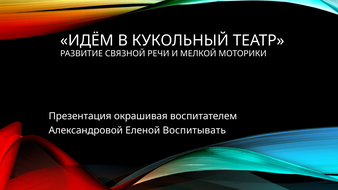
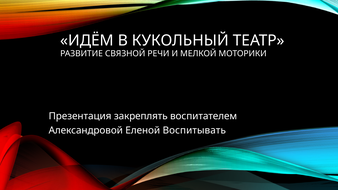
окрашивая: окрашивая -> закреплять (141, 116)
